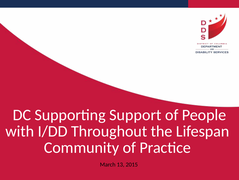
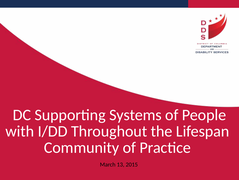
Support: Support -> Systems (135, 115)
